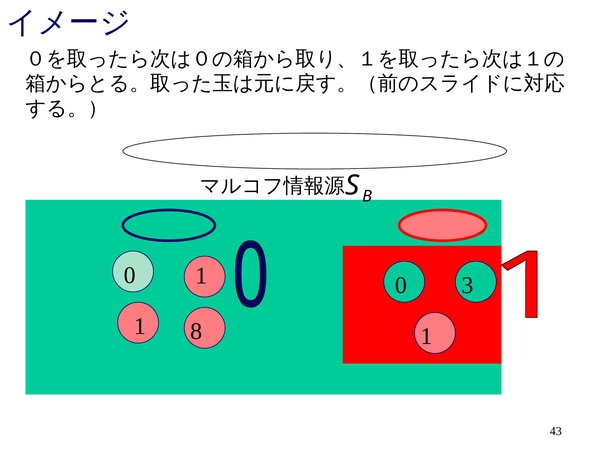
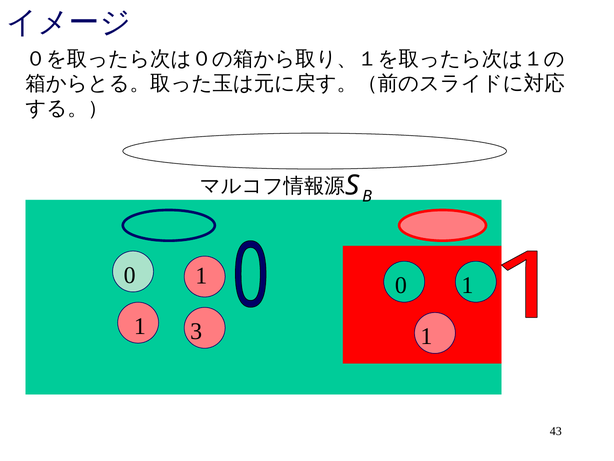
0 3: 3 -> 1 (467, 285)
8: 8 -> 3 (196, 331)
